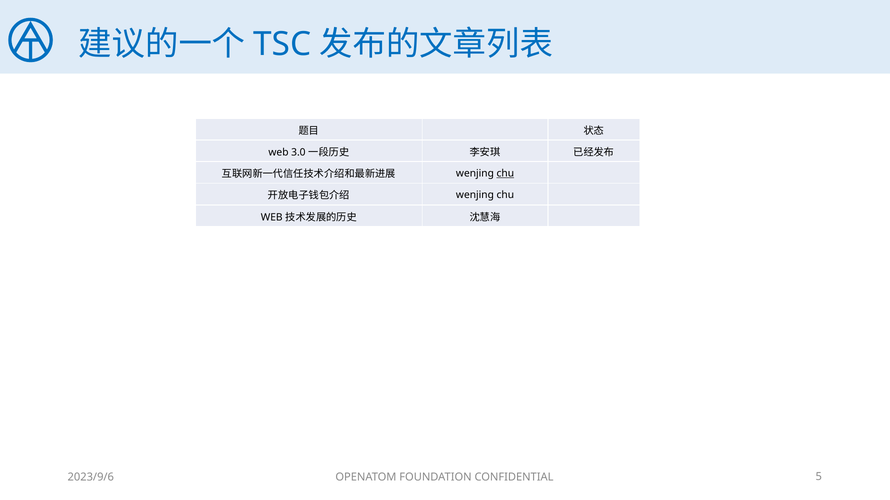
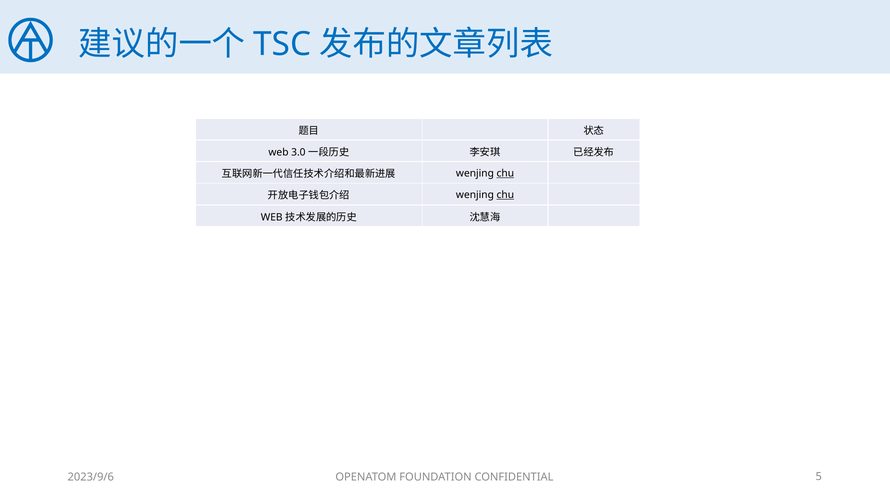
chu underline: none -> present (505, 195)
